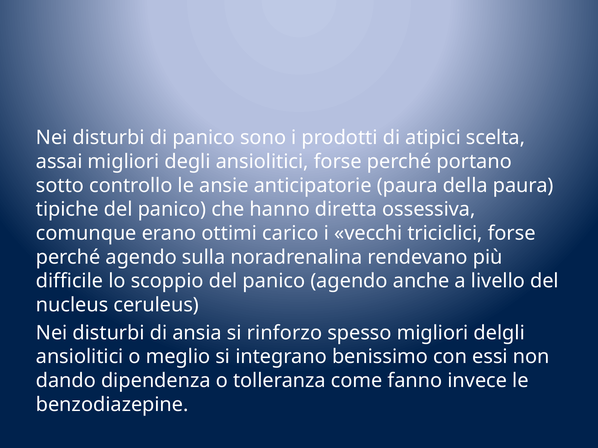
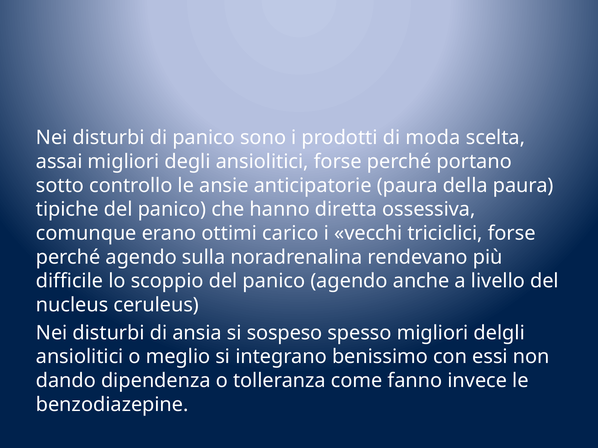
atipici: atipici -> moda (433, 138)
rinforzo: rinforzo -> sospeso (285, 333)
